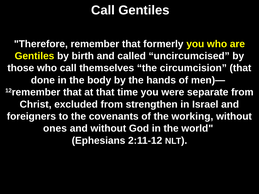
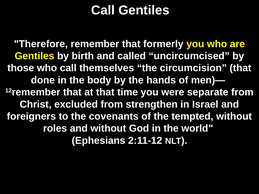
working: working -> tempted (192, 117)
ones: ones -> roles (55, 129)
